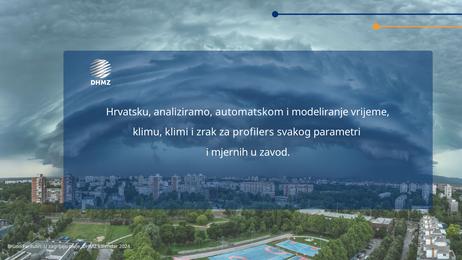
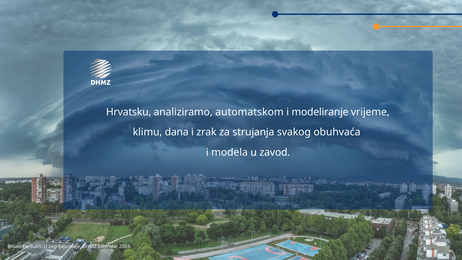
klimi: klimi -> dana (177, 132)
profilers: profilers -> strujanja (253, 132)
parametri: parametri -> obuhvaća (337, 132)
mjernih: mjernih -> modela (230, 152)
